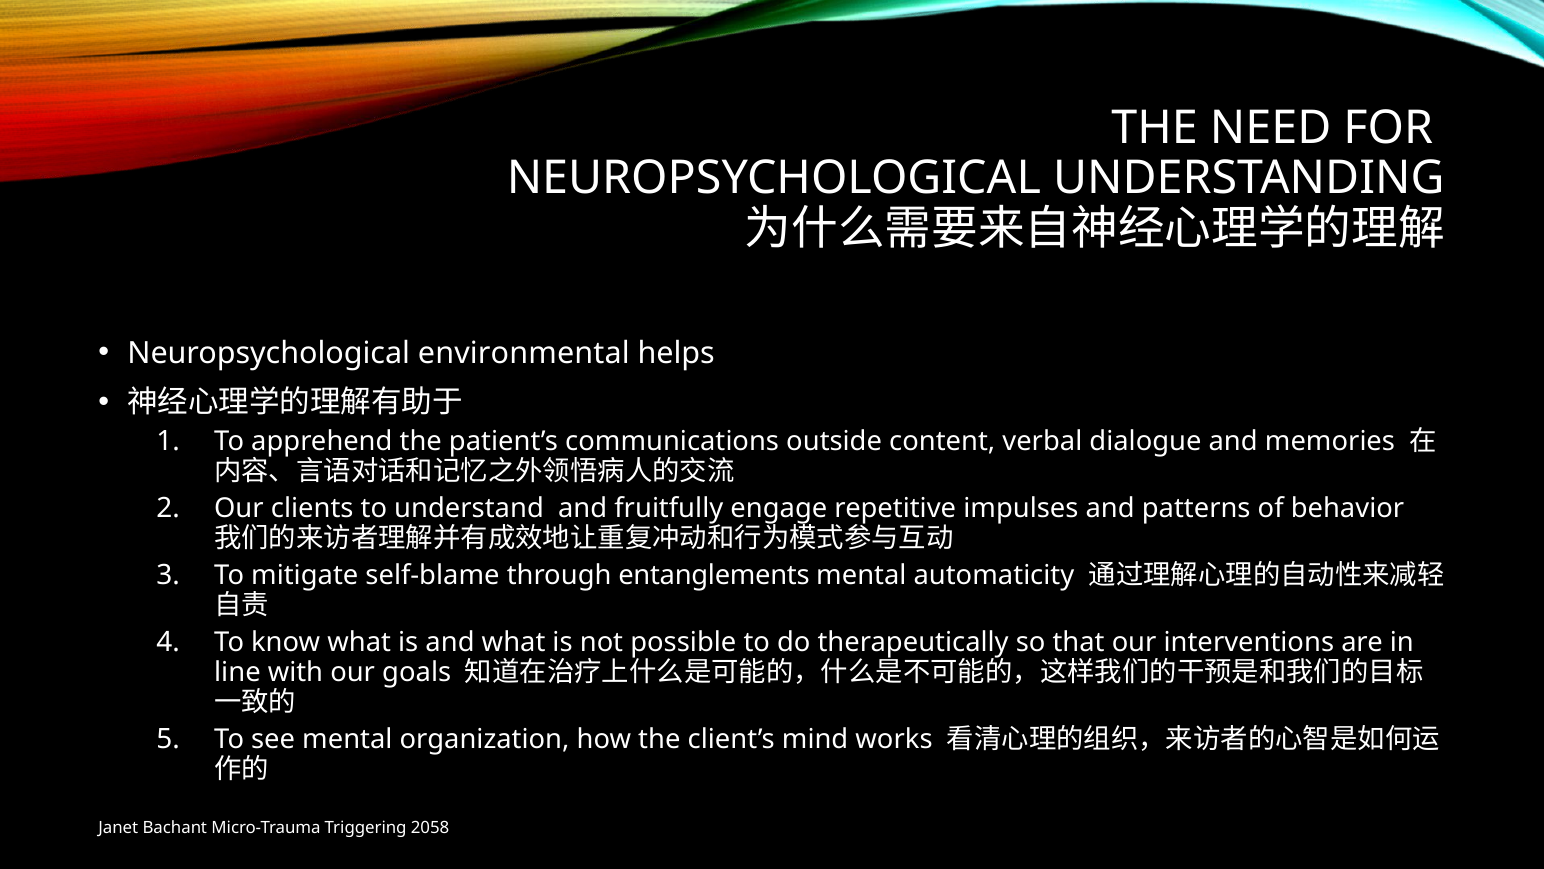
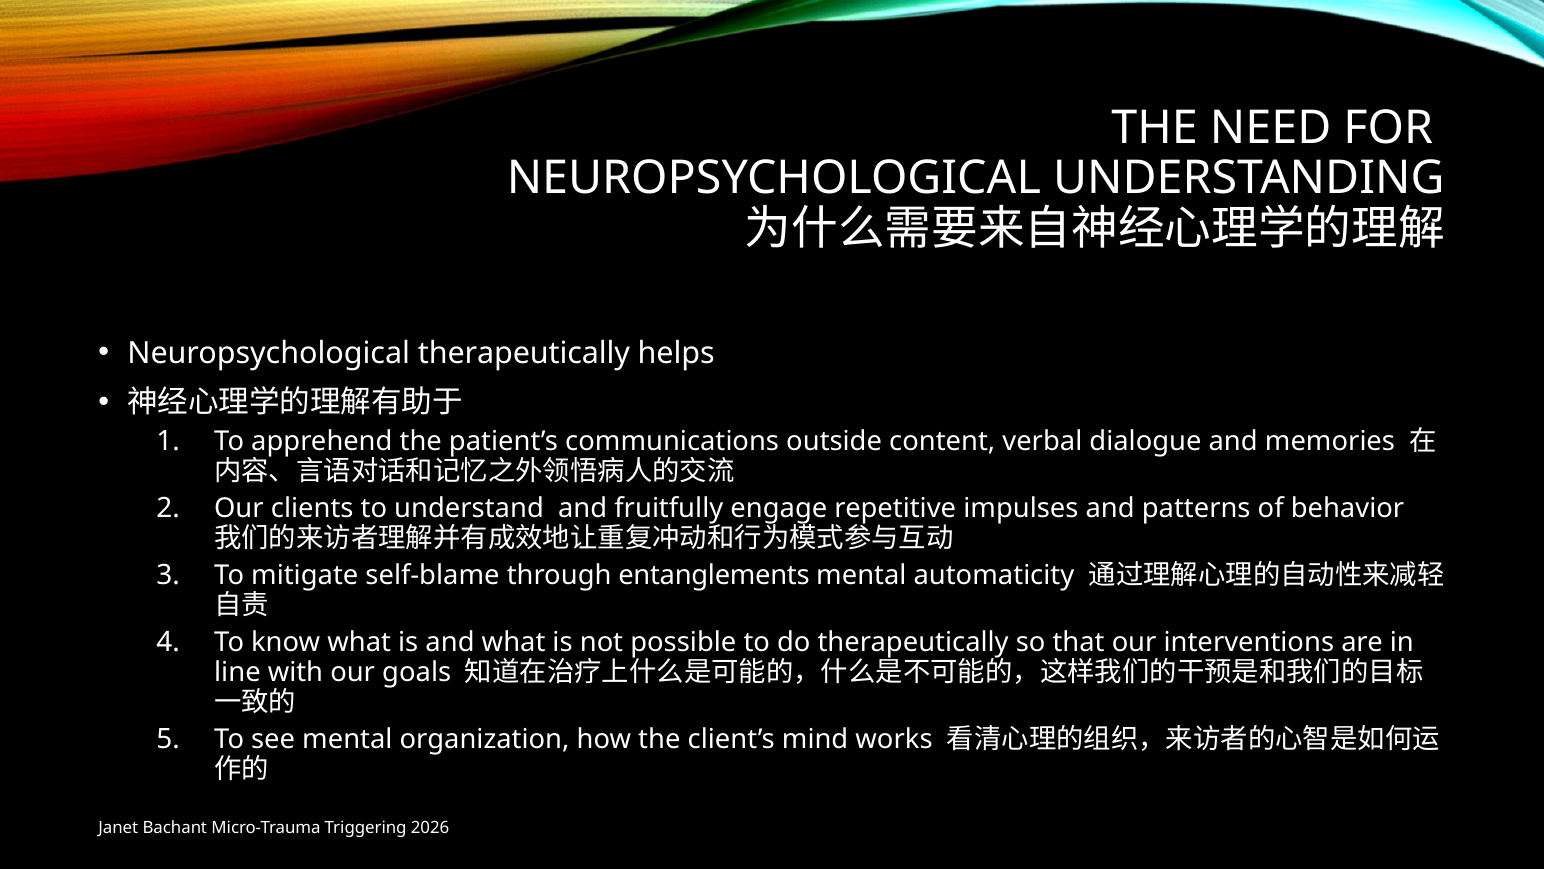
Neuropsychological environmental: environmental -> therapeutically (524, 353)
2058: 2058 -> 2026 (430, 828)
